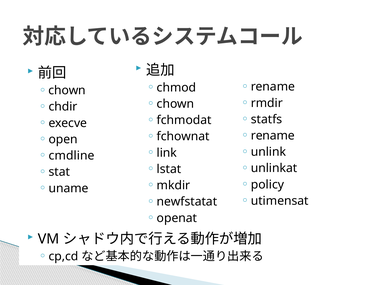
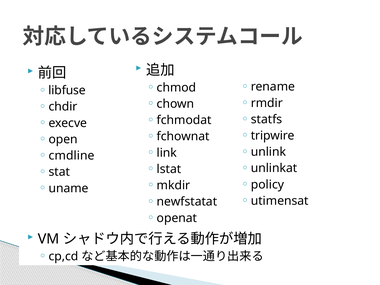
chown: chown -> libfuse (67, 90)
rename: rename -> tripwire (273, 136)
